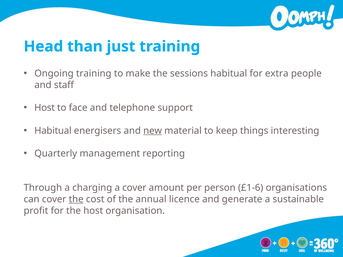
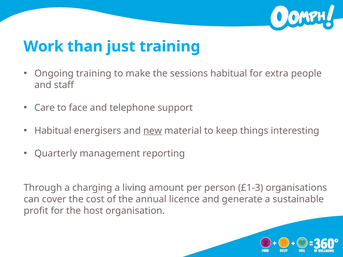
Head: Head -> Work (43, 46)
Host: Host -> Care (45, 108)
a cover: cover -> living (134, 188)
£1-6: £1-6 -> £1-3 (251, 188)
the underline: present -> none (76, 199)
